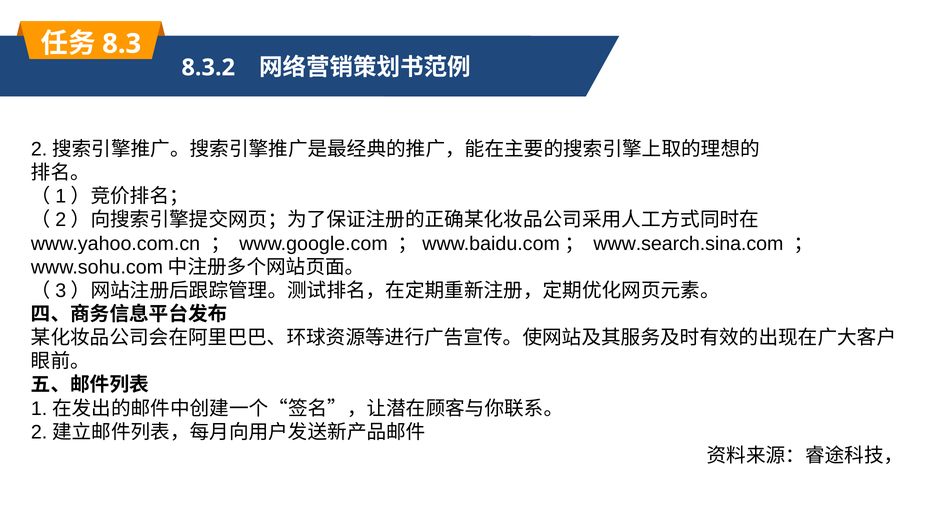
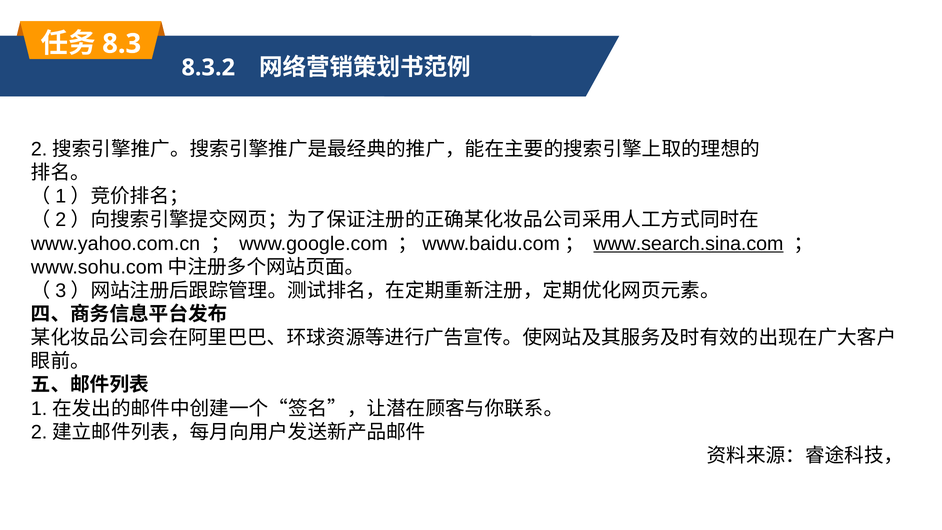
www.search.sina.com underline: none -> present (688, 244)
